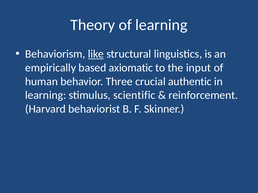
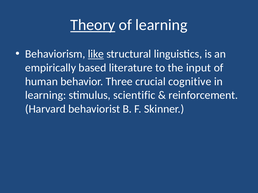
Theory underline: none -> present (93, 25)
axiomatic: axiomatic -> literature (131, 68)
authentic: authentic -> cognitive (190, 82)
